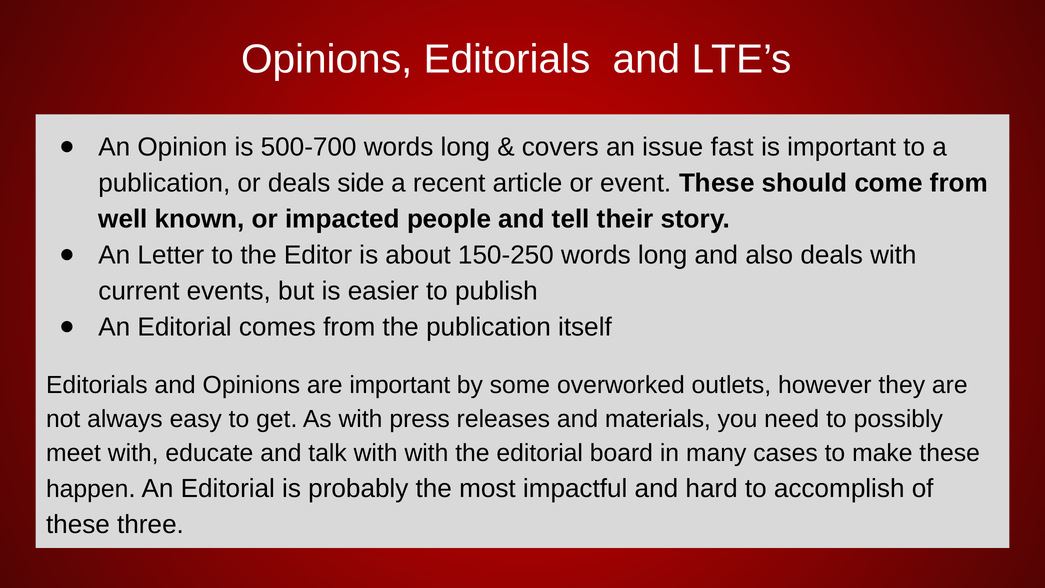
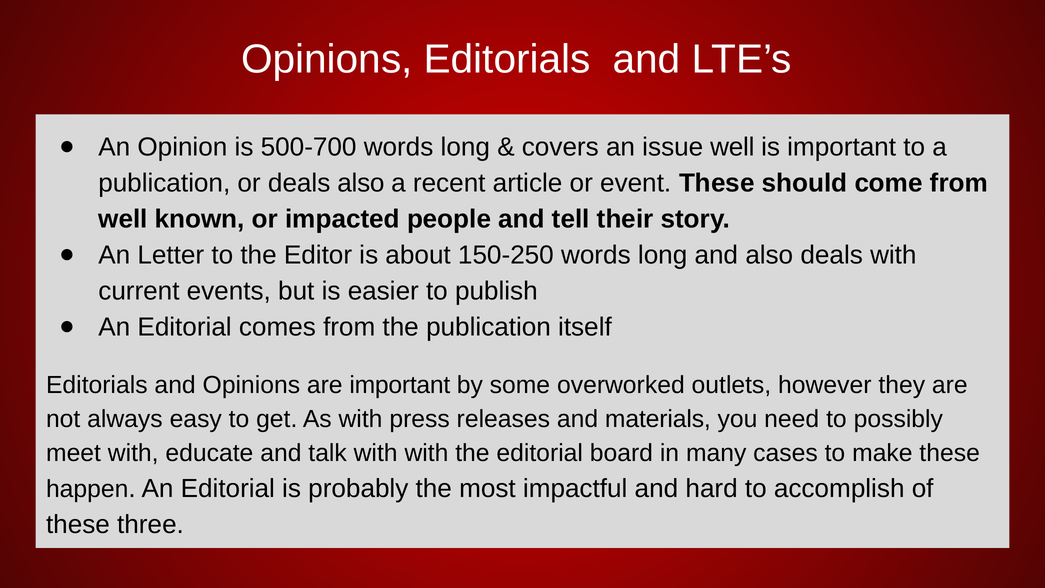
issue fast: fast -> well (732, 147)
deals side: side -> also (361, 183)
